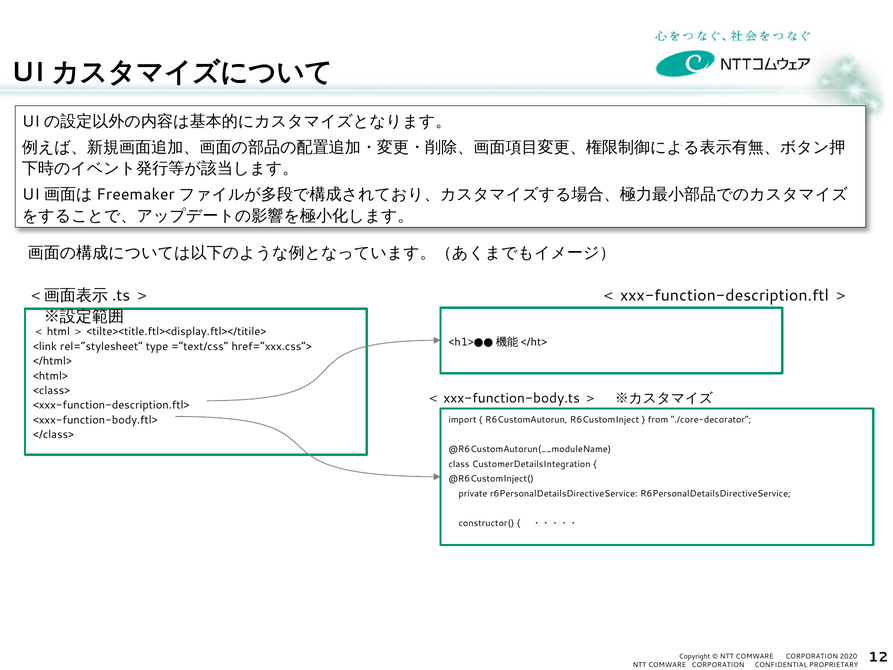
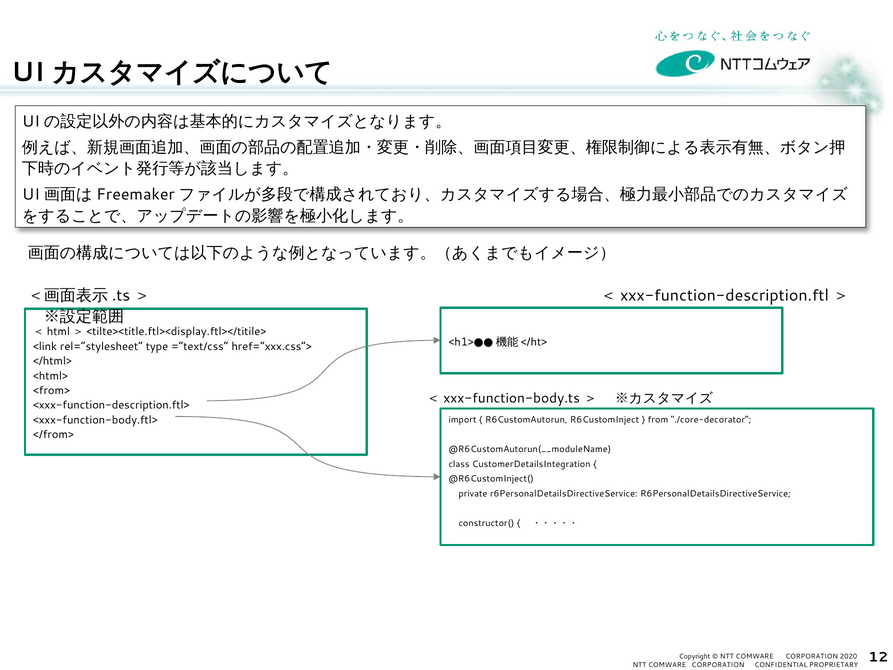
<class>: <class> -> <from> (52, 390)
</class>: </class> -> </from> (53, 435)
